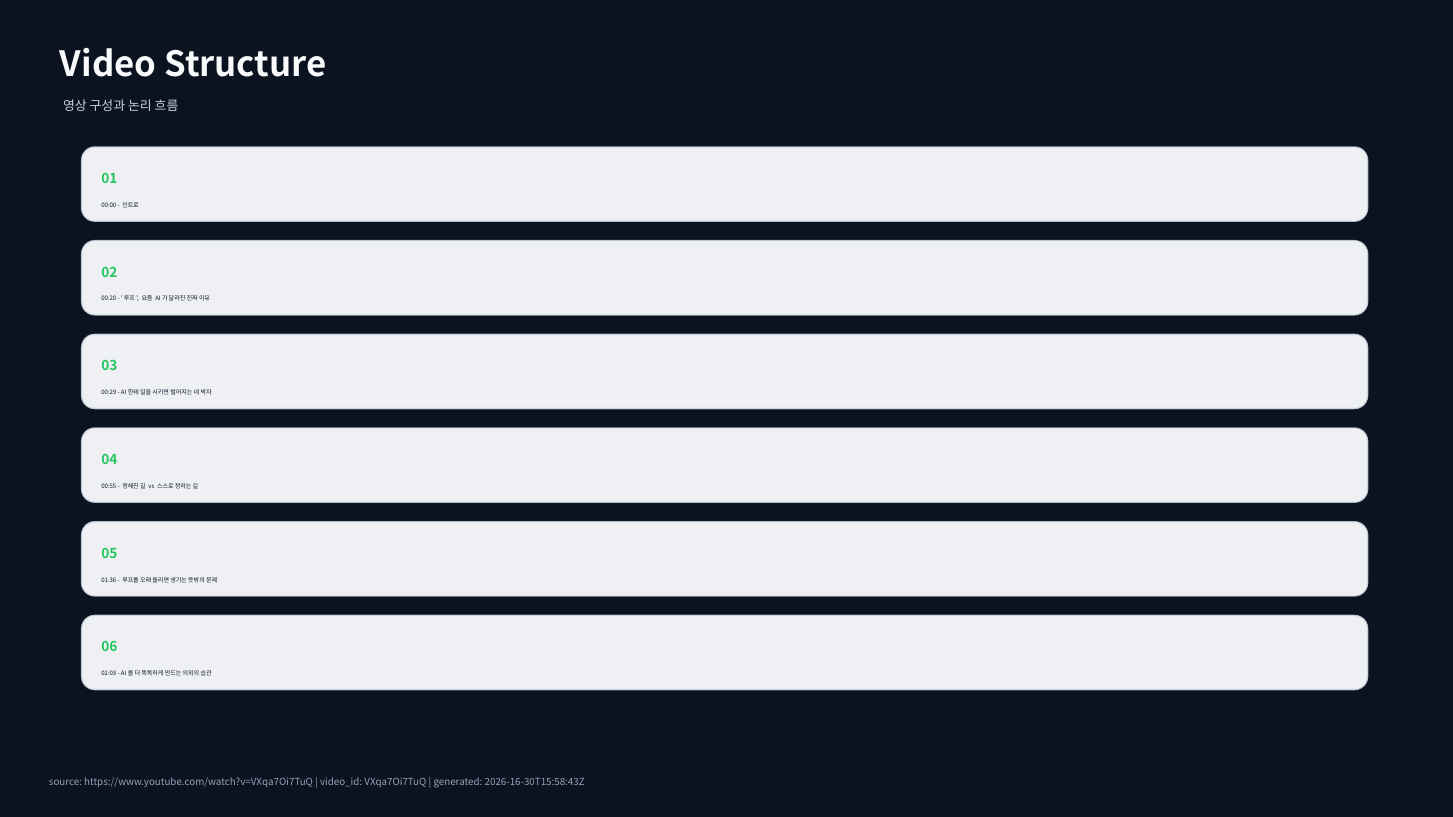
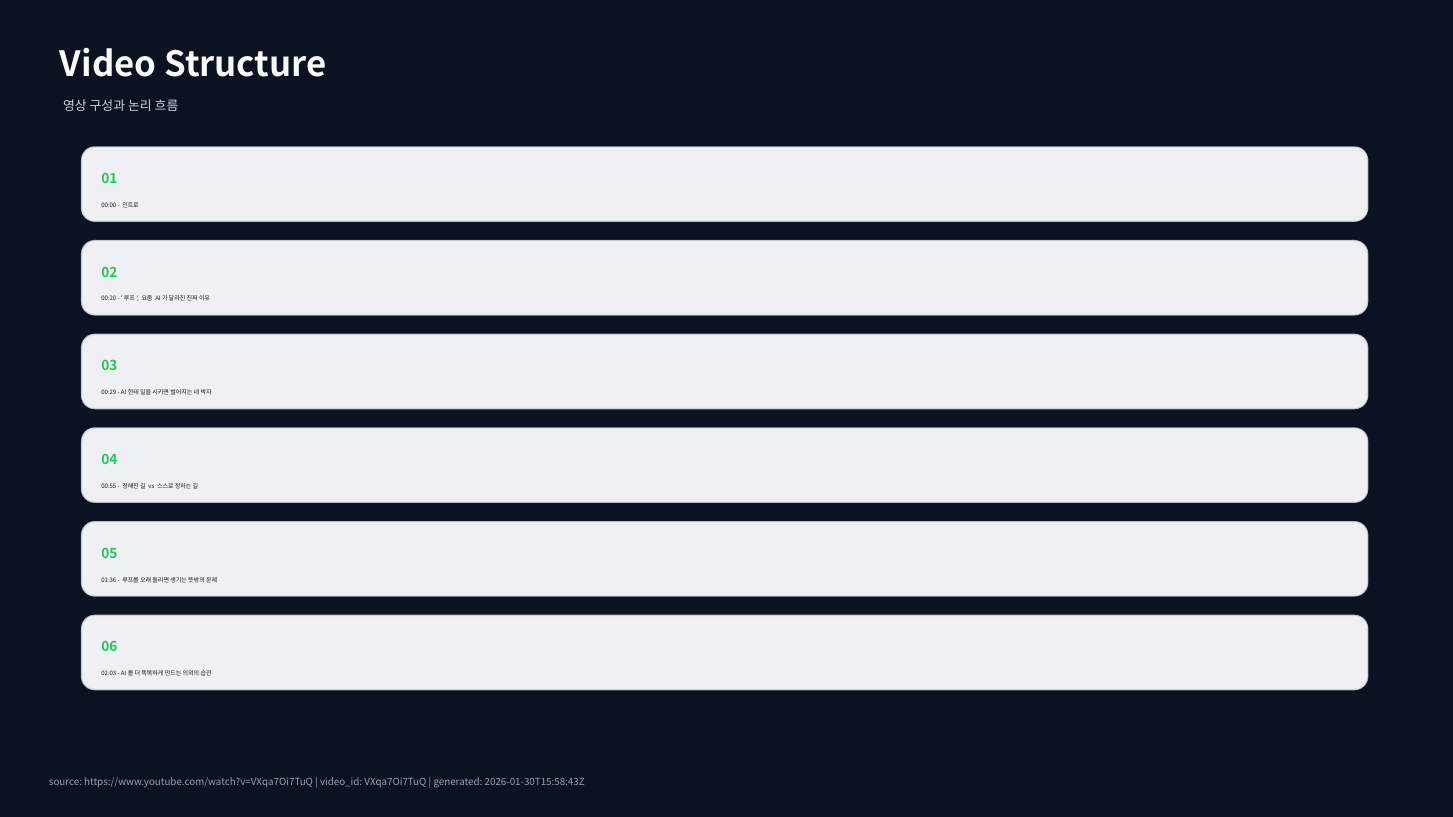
2026-16-30T15:58:43Z: 2026-16-30T15:58:43Z -> 2026-01-30T15:58:43Z (535, 783)
